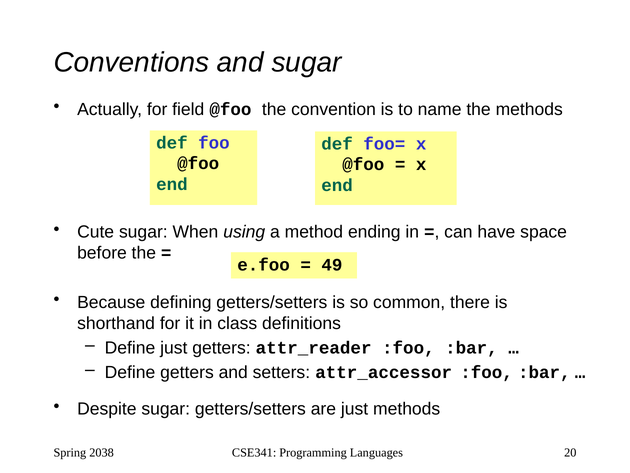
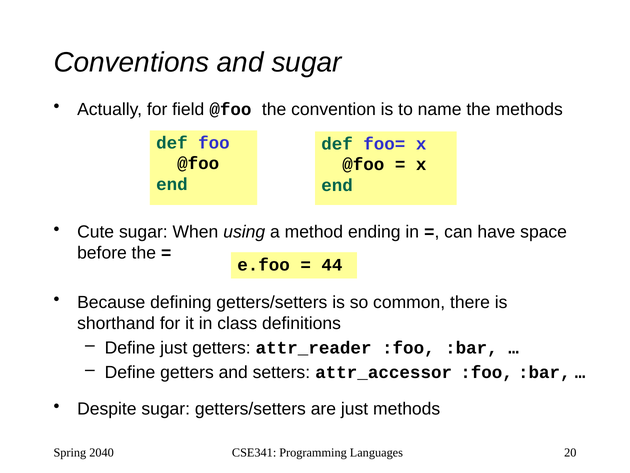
49: 49 -> 44 (332, 264)
2038: 2038 -> 2040 (102, 452)
